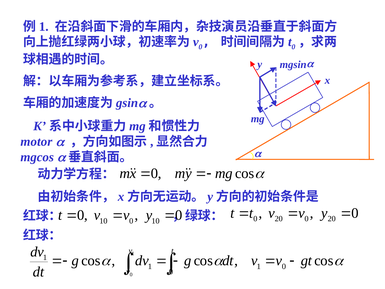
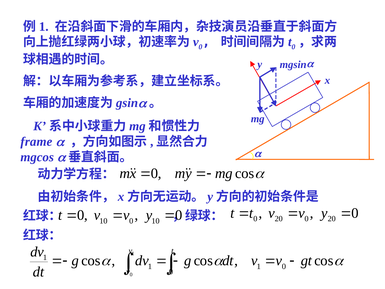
motor: motor -> frame (36, 142)
